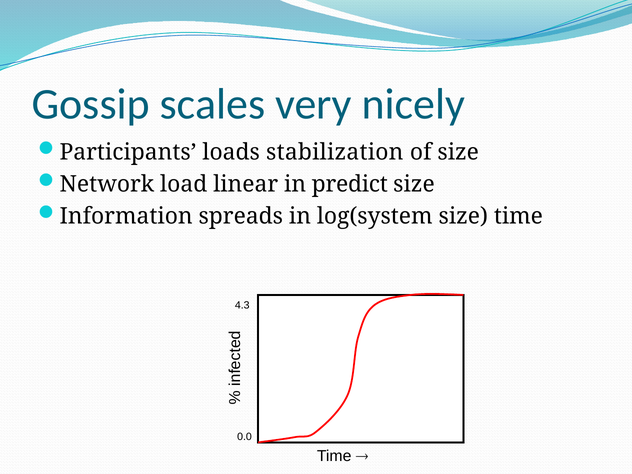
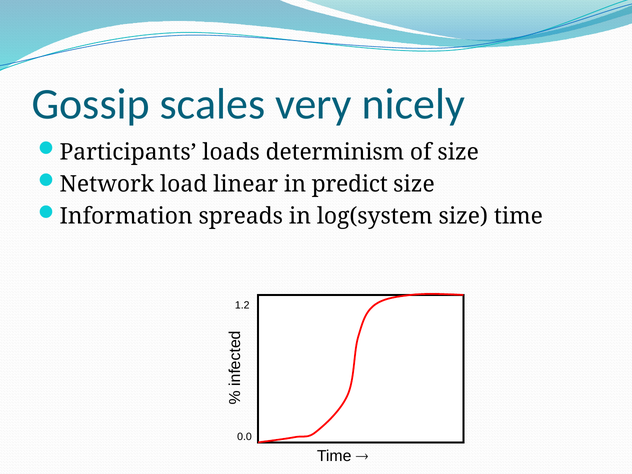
stabilization: stabilization -> determinism (335, 152)
4.3: 4.3 -> 1.2 (242, 305)
